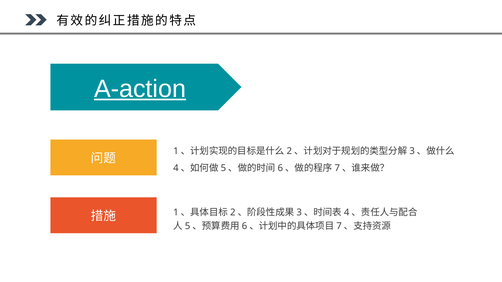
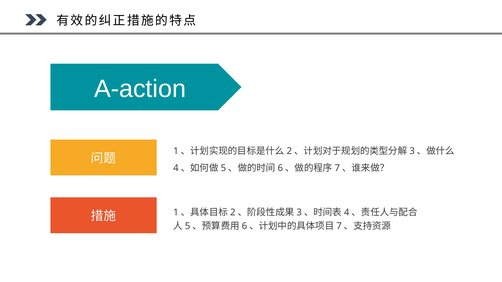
A-action underline: present -> none (140, 89)
